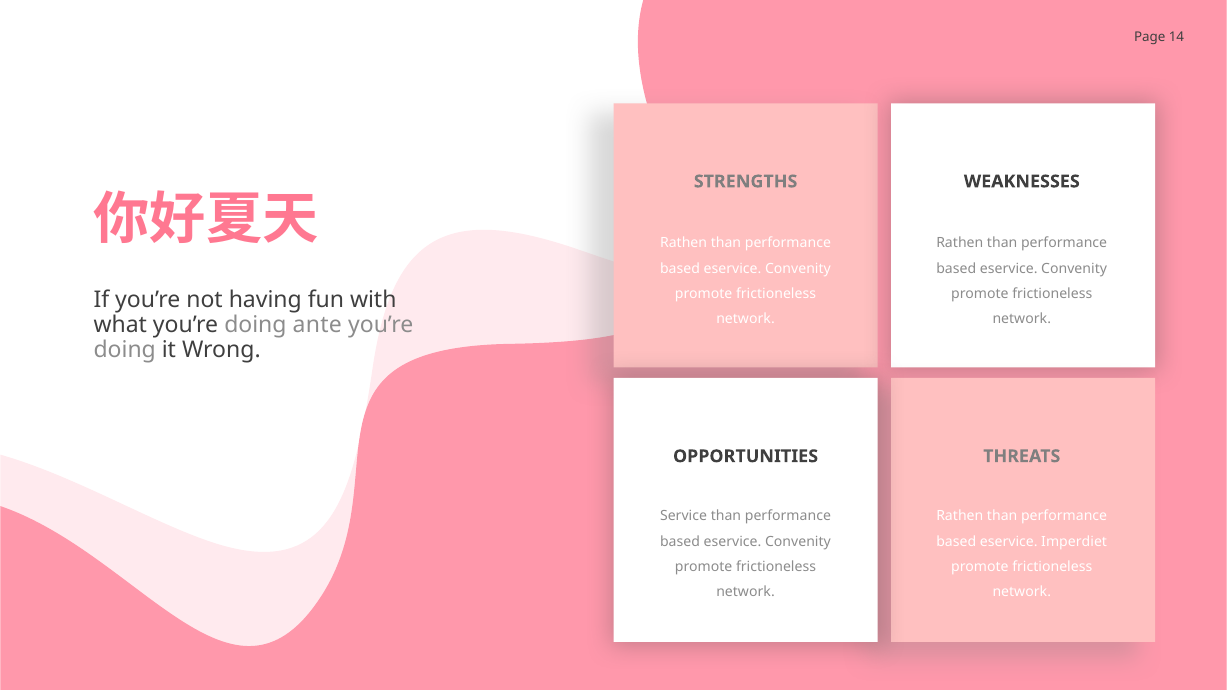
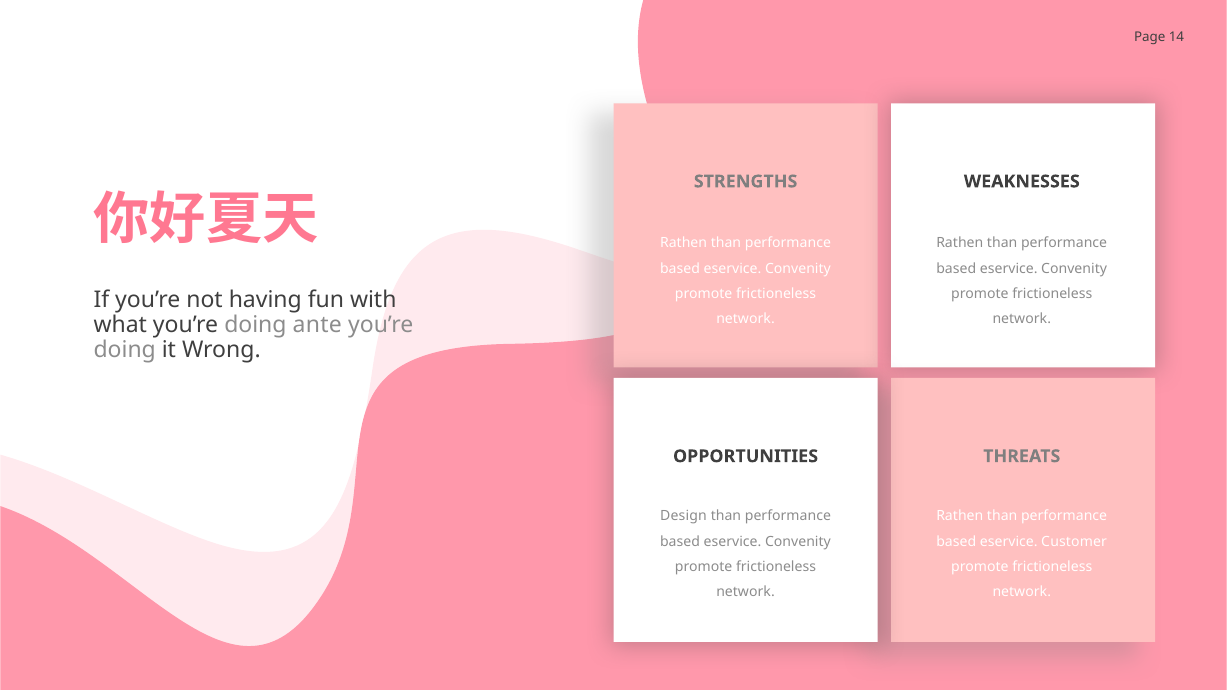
Service: Service -> Design (683, 516)
Imperdiet: Imperdiet -> Customer (1074, 542)
